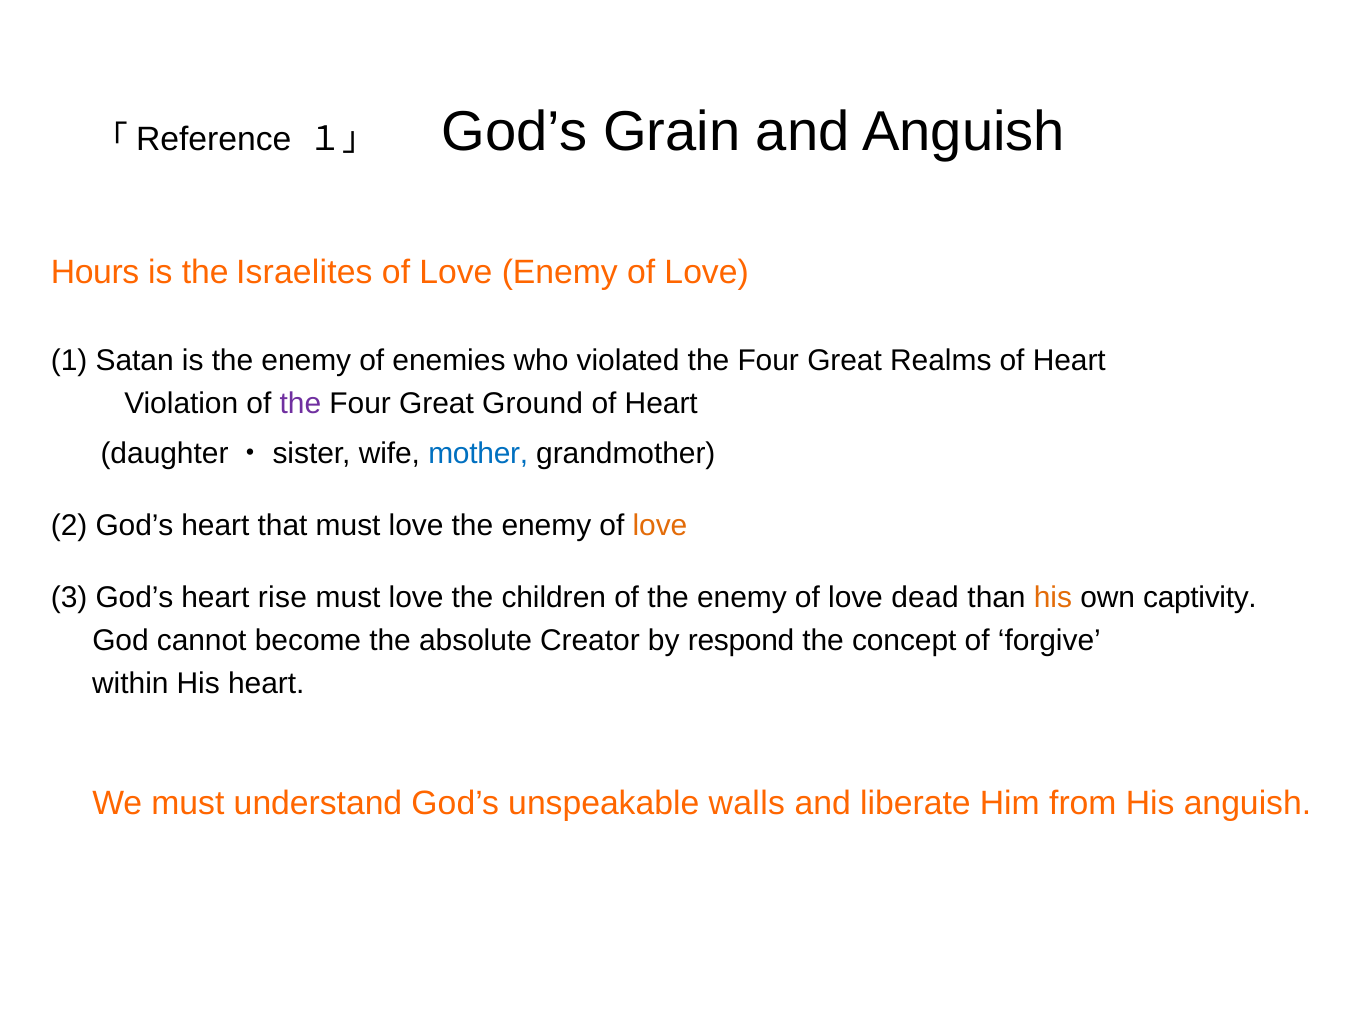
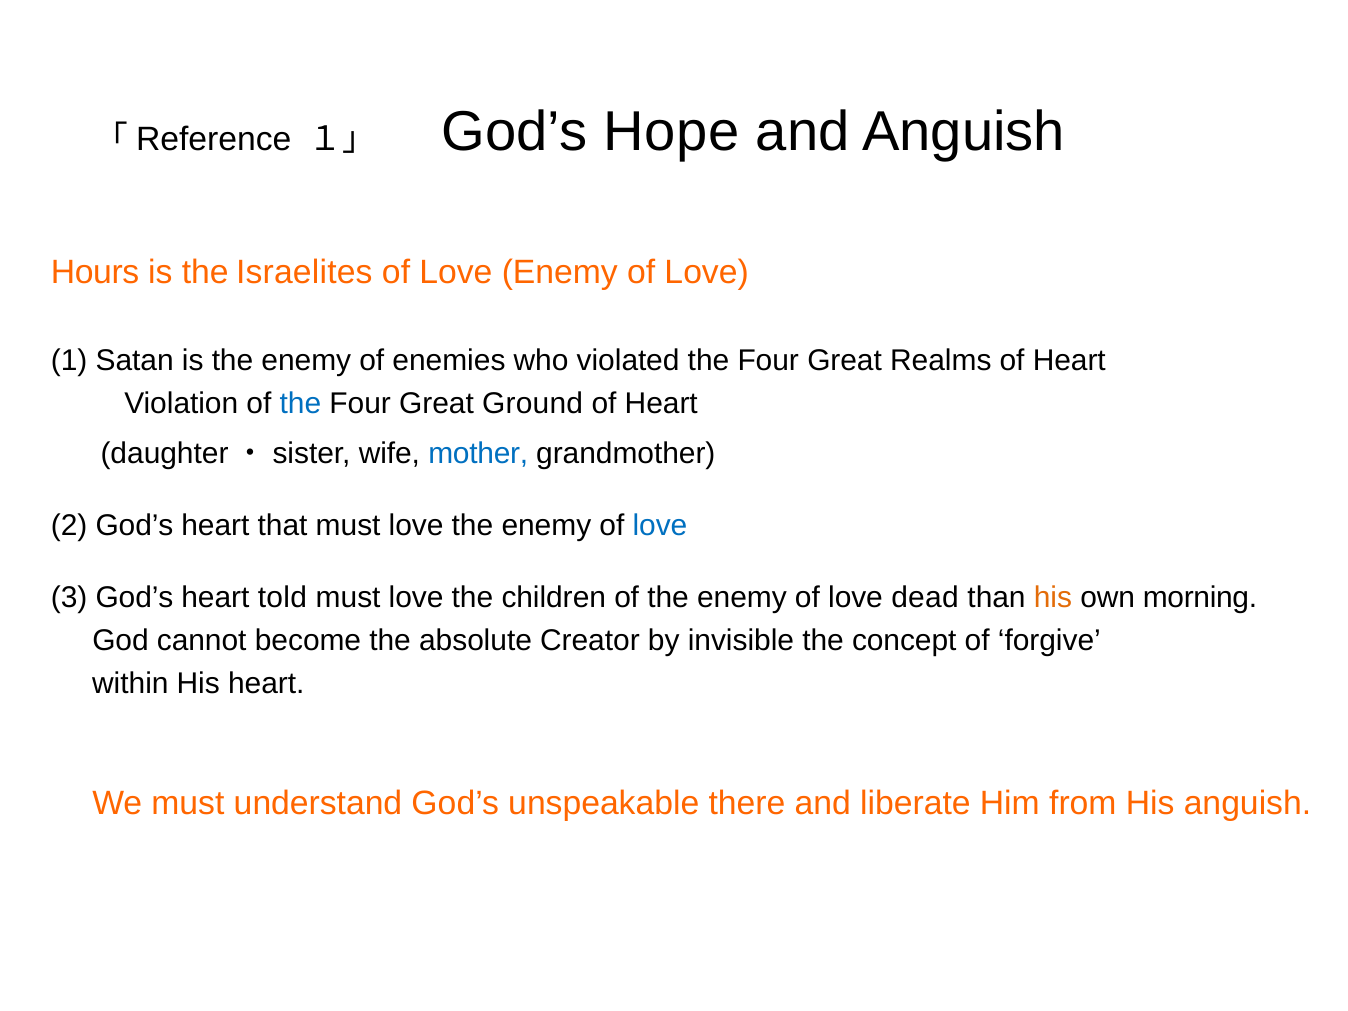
Grain: Grain -> Hope (671, 132)
the colour: purple -> blue (300, 403)
love colour: orange -> blue (660, 525)
rise: rise -> told (282, 597)
captivity: captivity -> morning (1200, 597)
respond: respond -> invisible (741, 640)
walls: walls -> there (747, 804)
